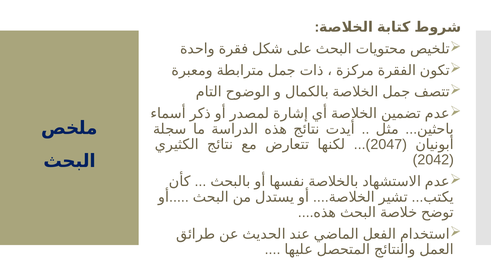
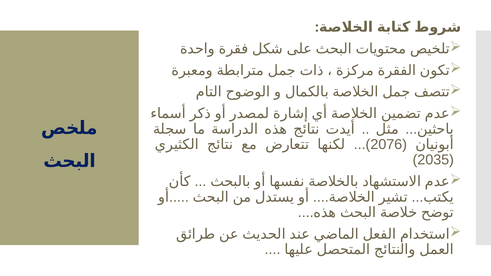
2047: 2047 -> 2076 (386, 145)
2042: 2042 -> 2035 (433, 160)
